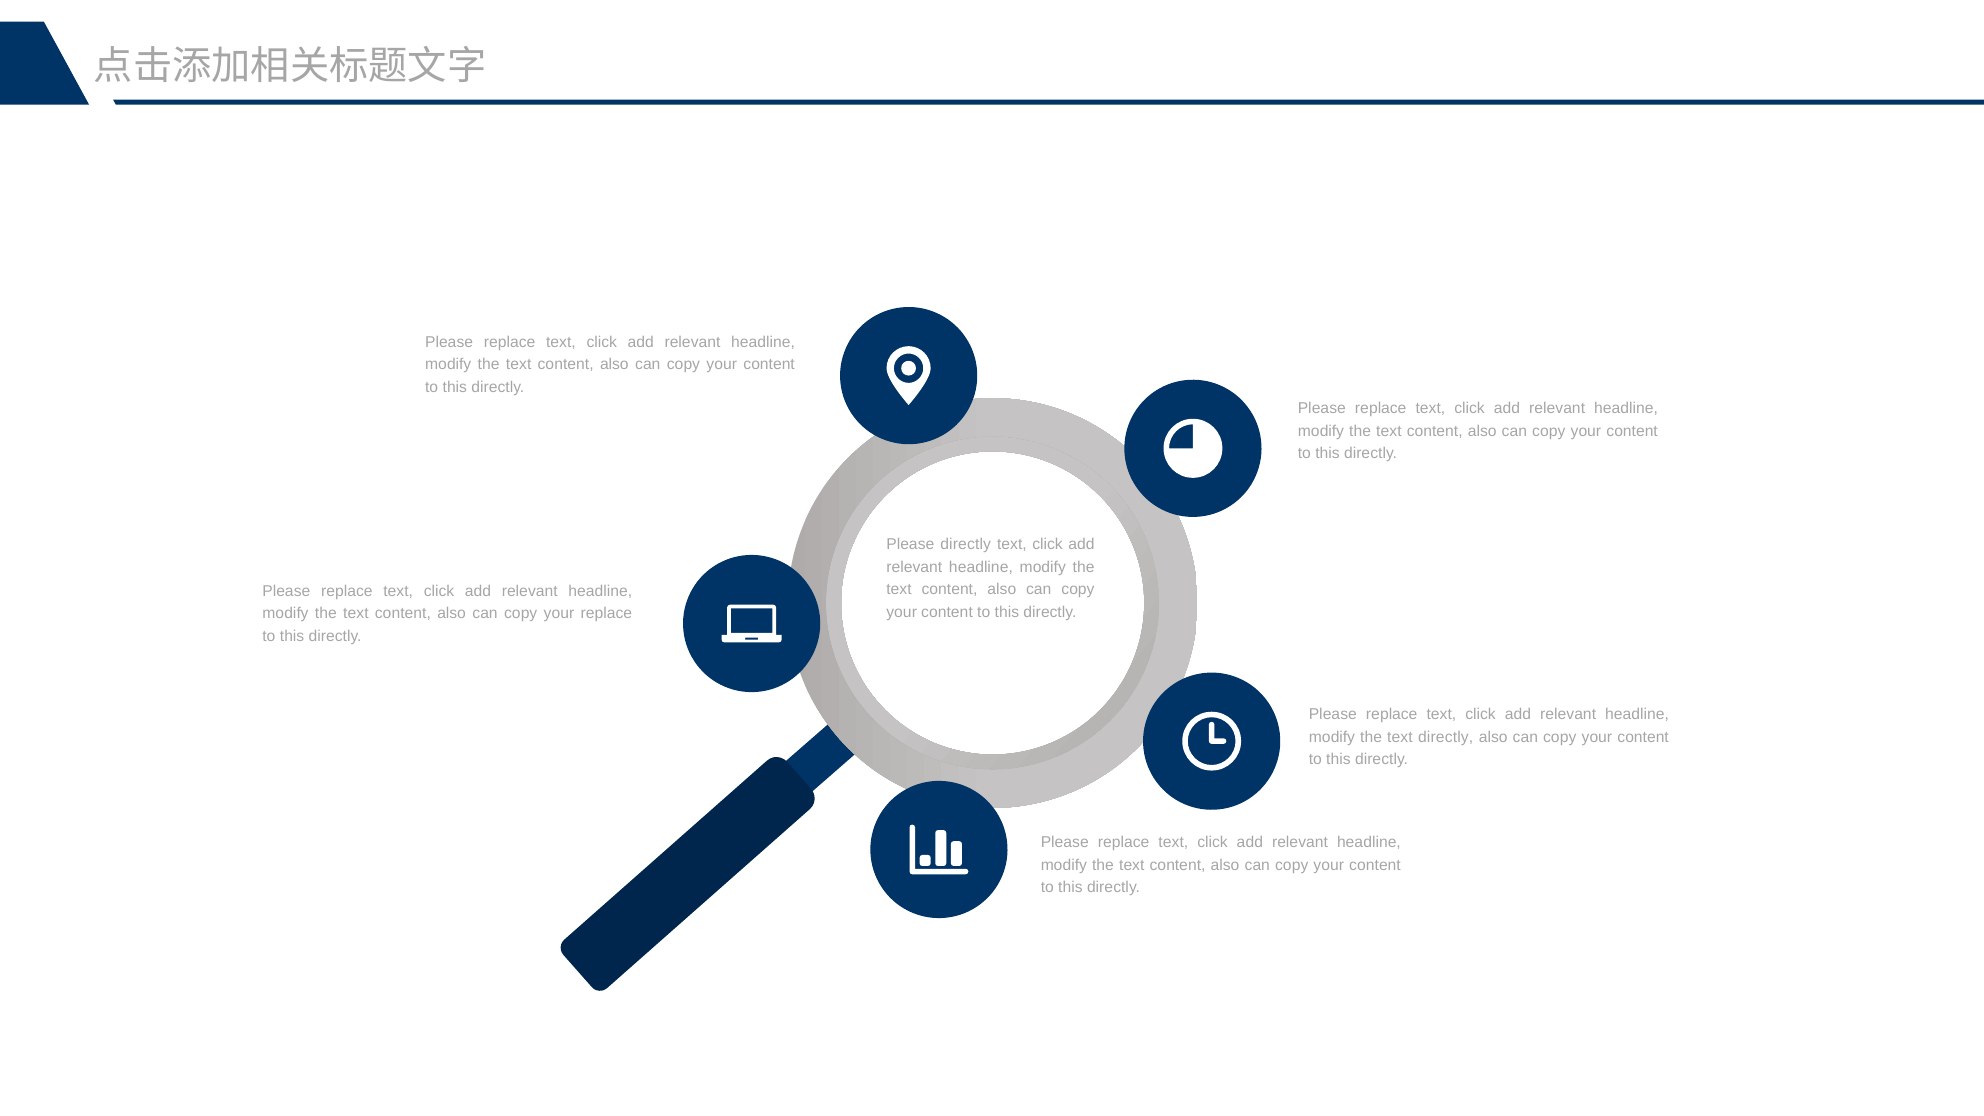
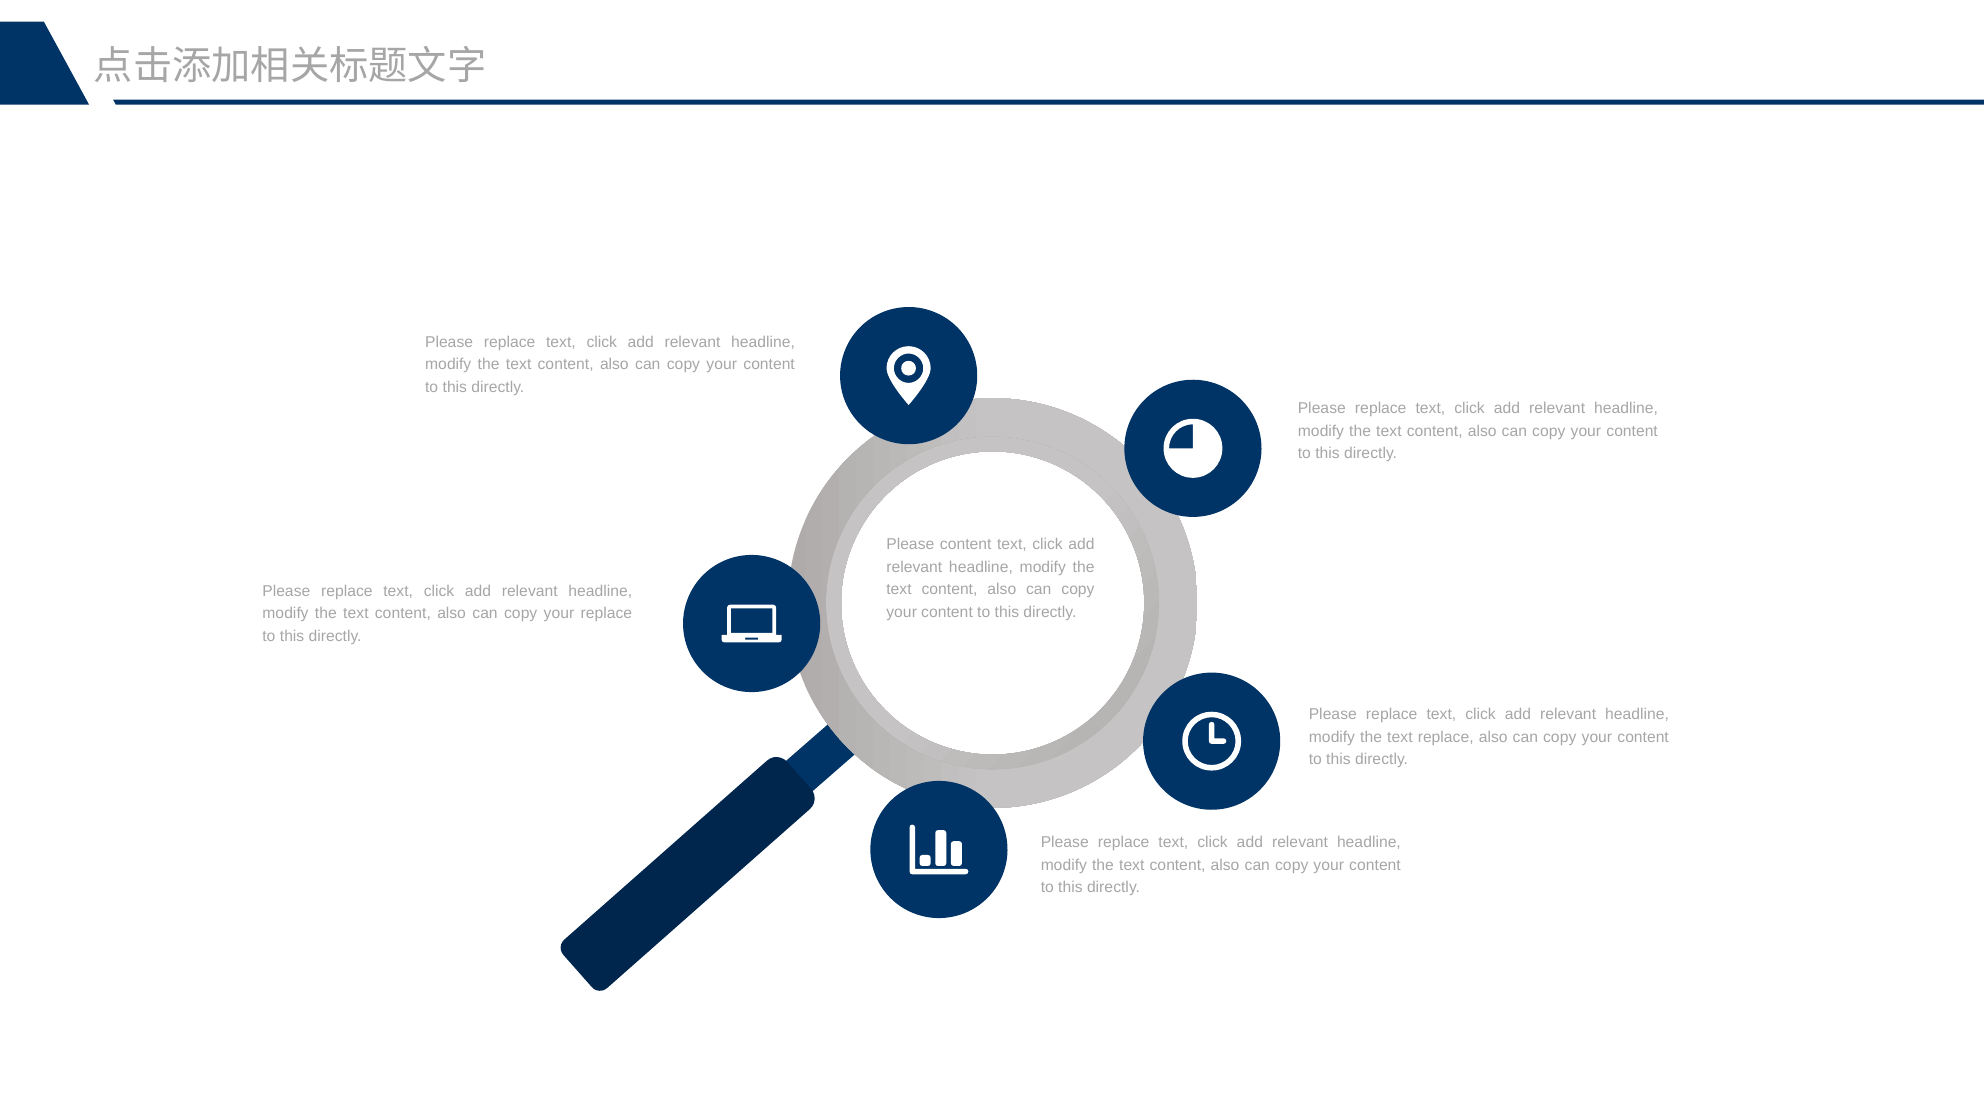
Please directly: directly -> content (966, 545)
text directly: directly -> replace (1446, 737)
